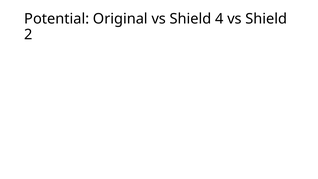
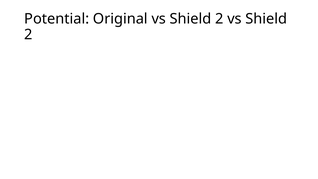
Original vs Shield 4: 4 -> 2 (219, 19)
